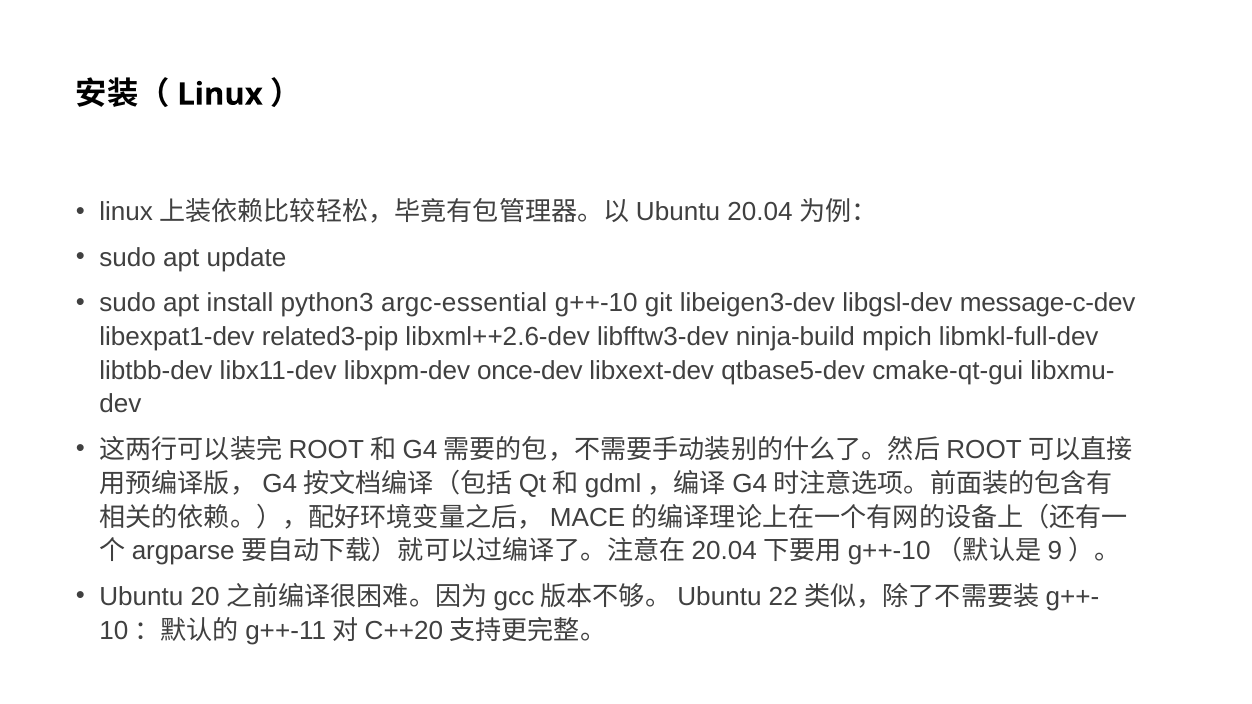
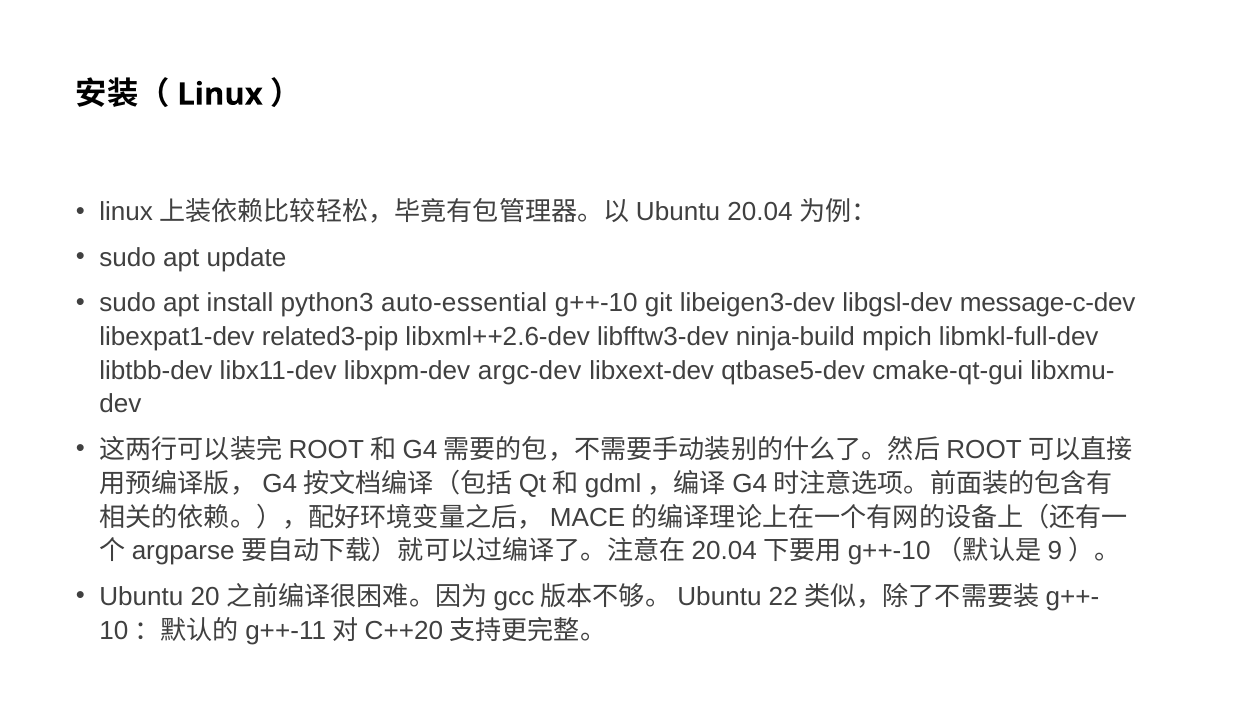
argc-essential: argc-essential -> auto-essential (464, 303)
once-dev: once-dev -> argc-dev (530, 371)
